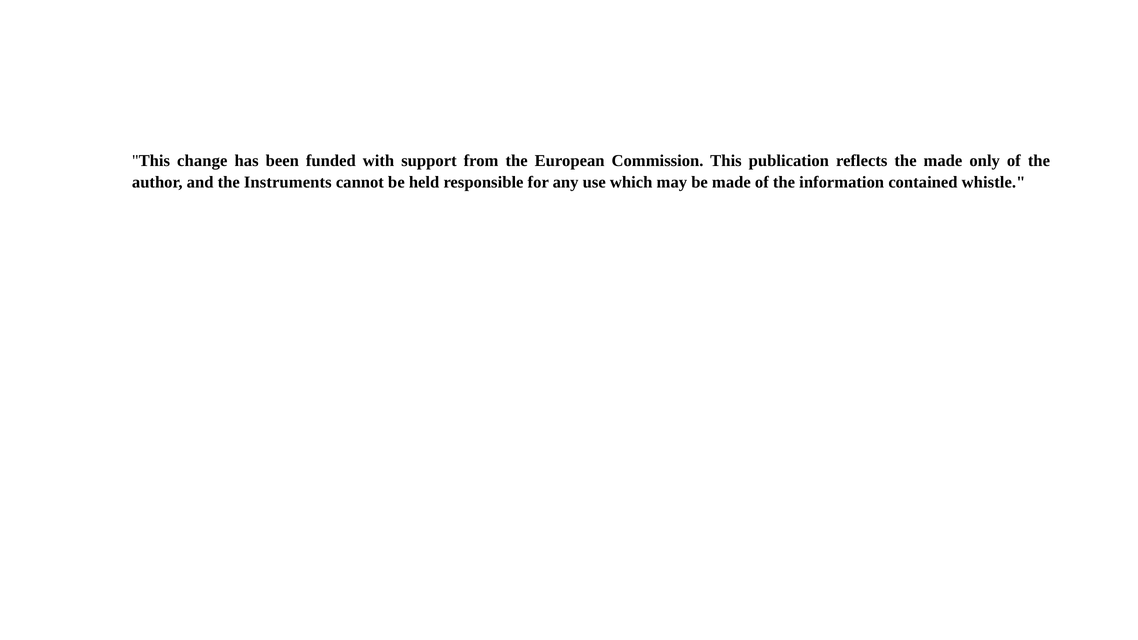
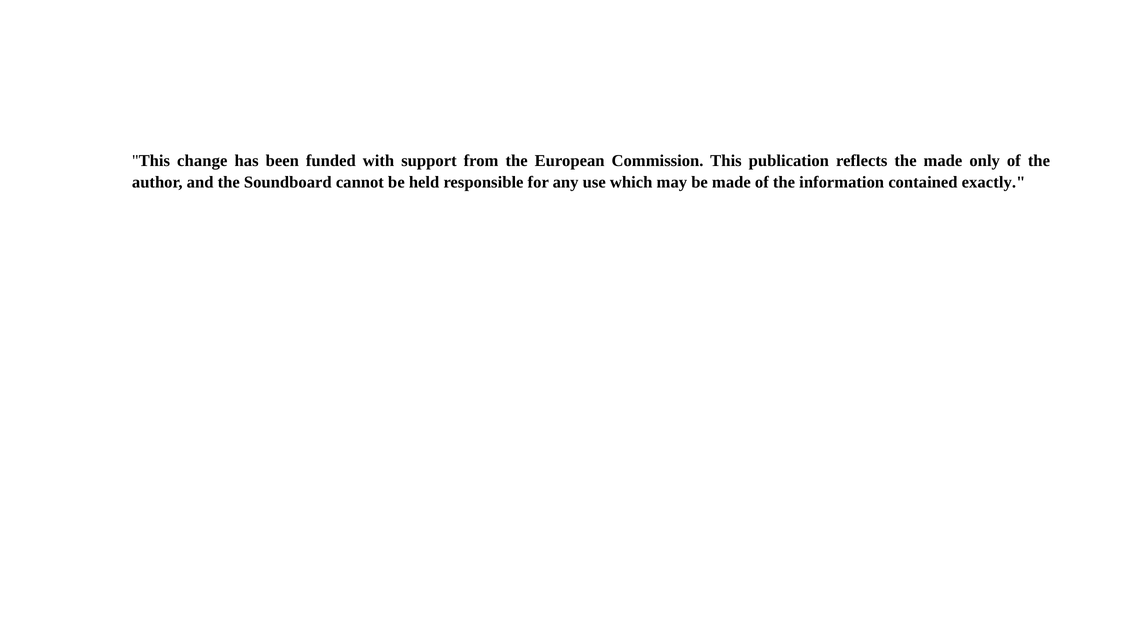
Instruments: Instruments -> Soundboard (288, 182)
whistle: whistle -> exactly (994, 182)
